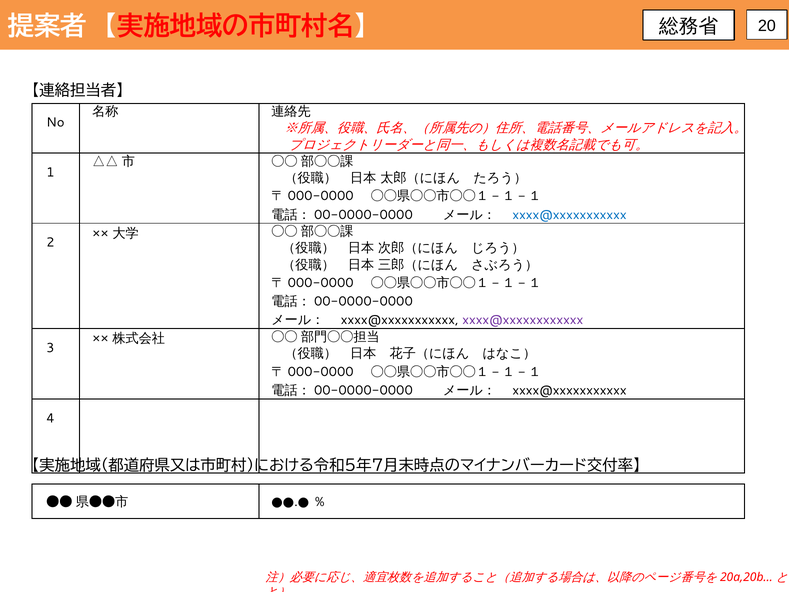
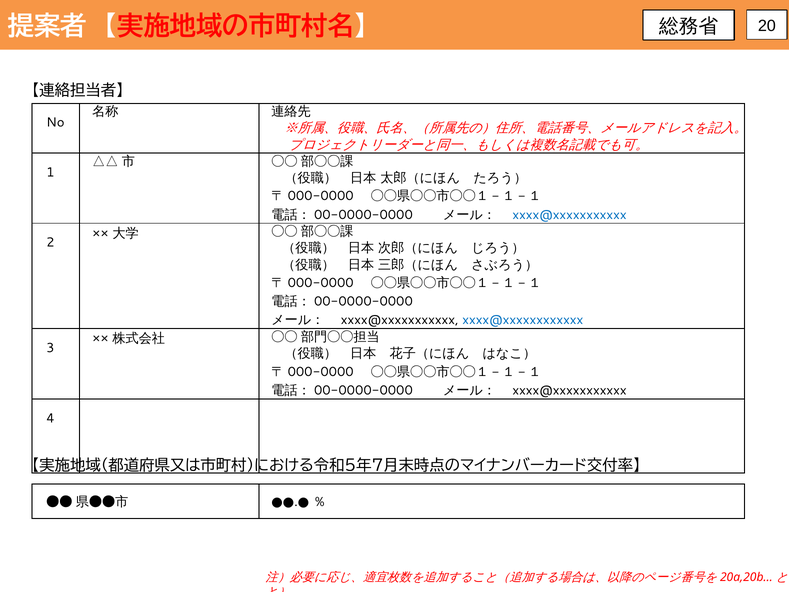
xxxx@xxxxxxxxxxxx colour: purple -> blue (523, 320)
